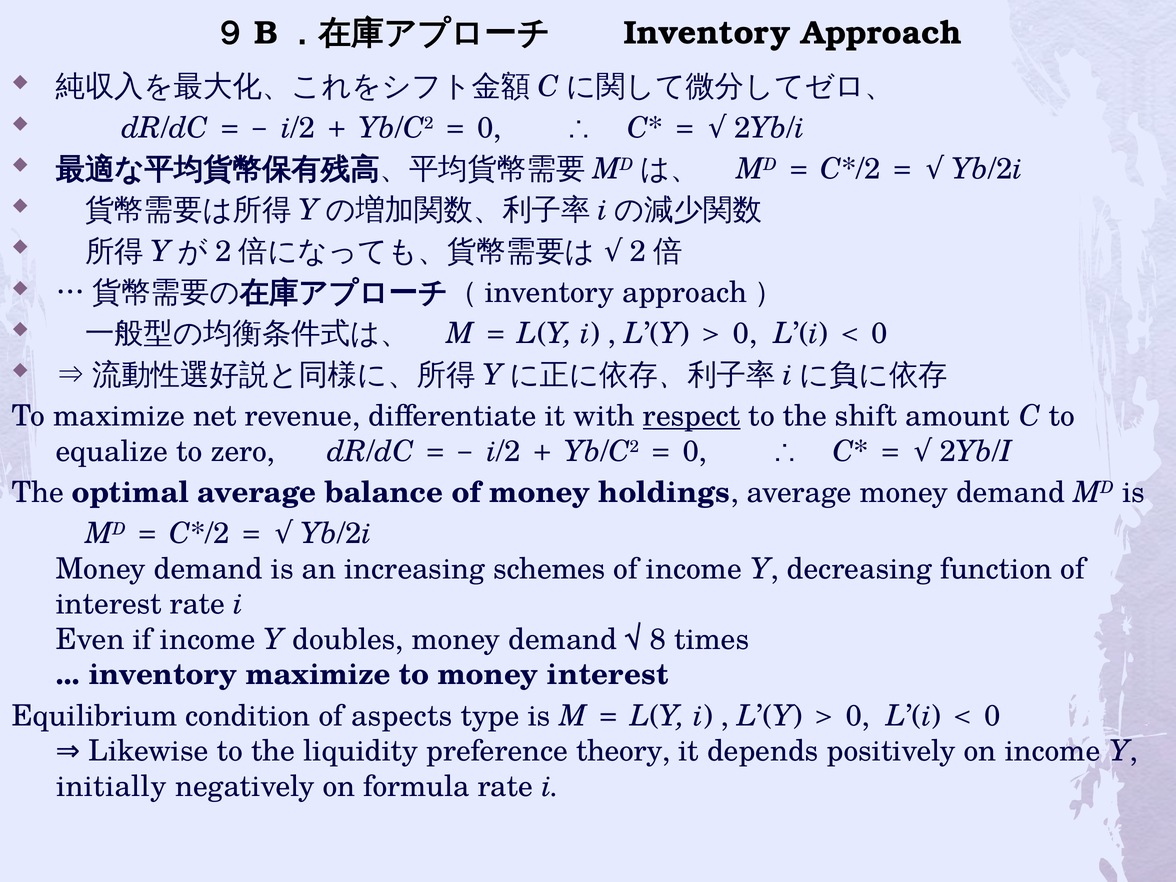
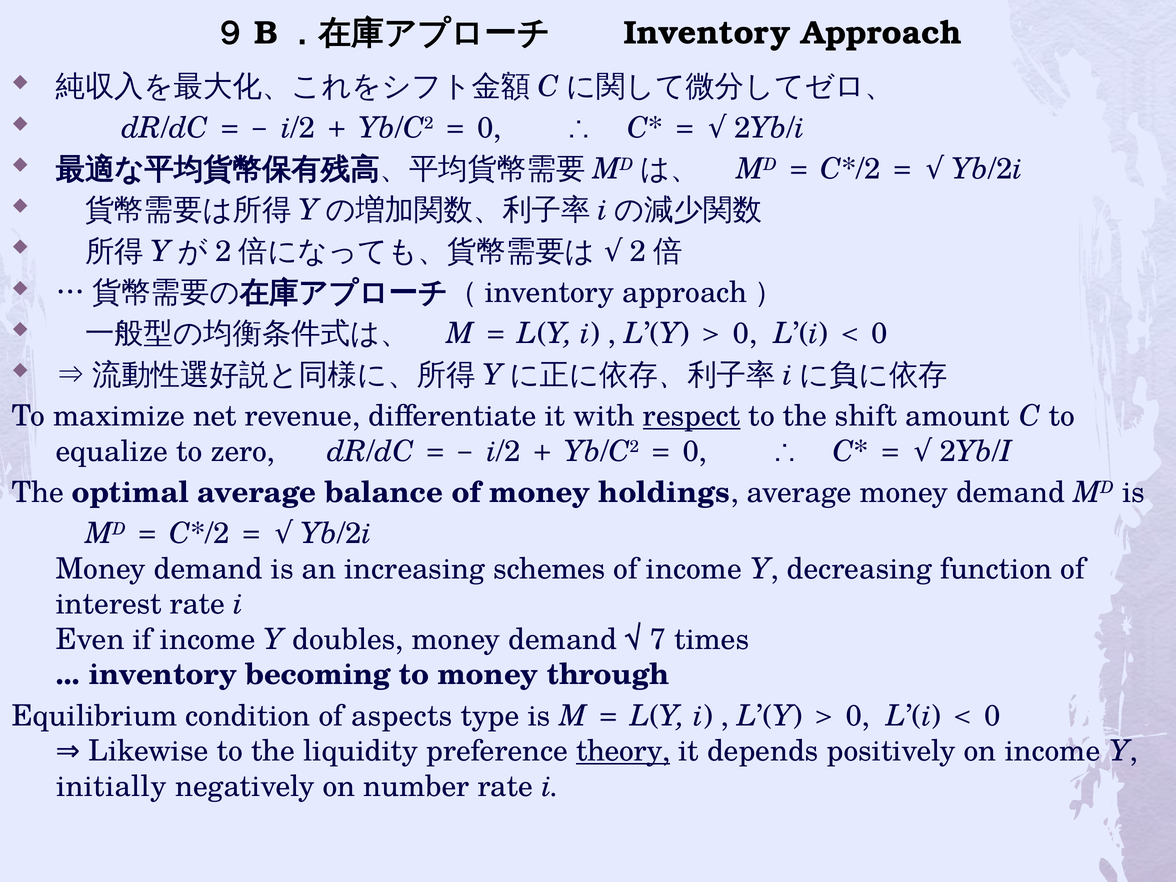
8: 8 -> 7 (658, 640)
inventory maximize: maximize -> becoming (318, 675)
money interest: interest -> through (608, 675)
theory underline: none -> present (623, 751)
formula: formula -> number (416, 787)
